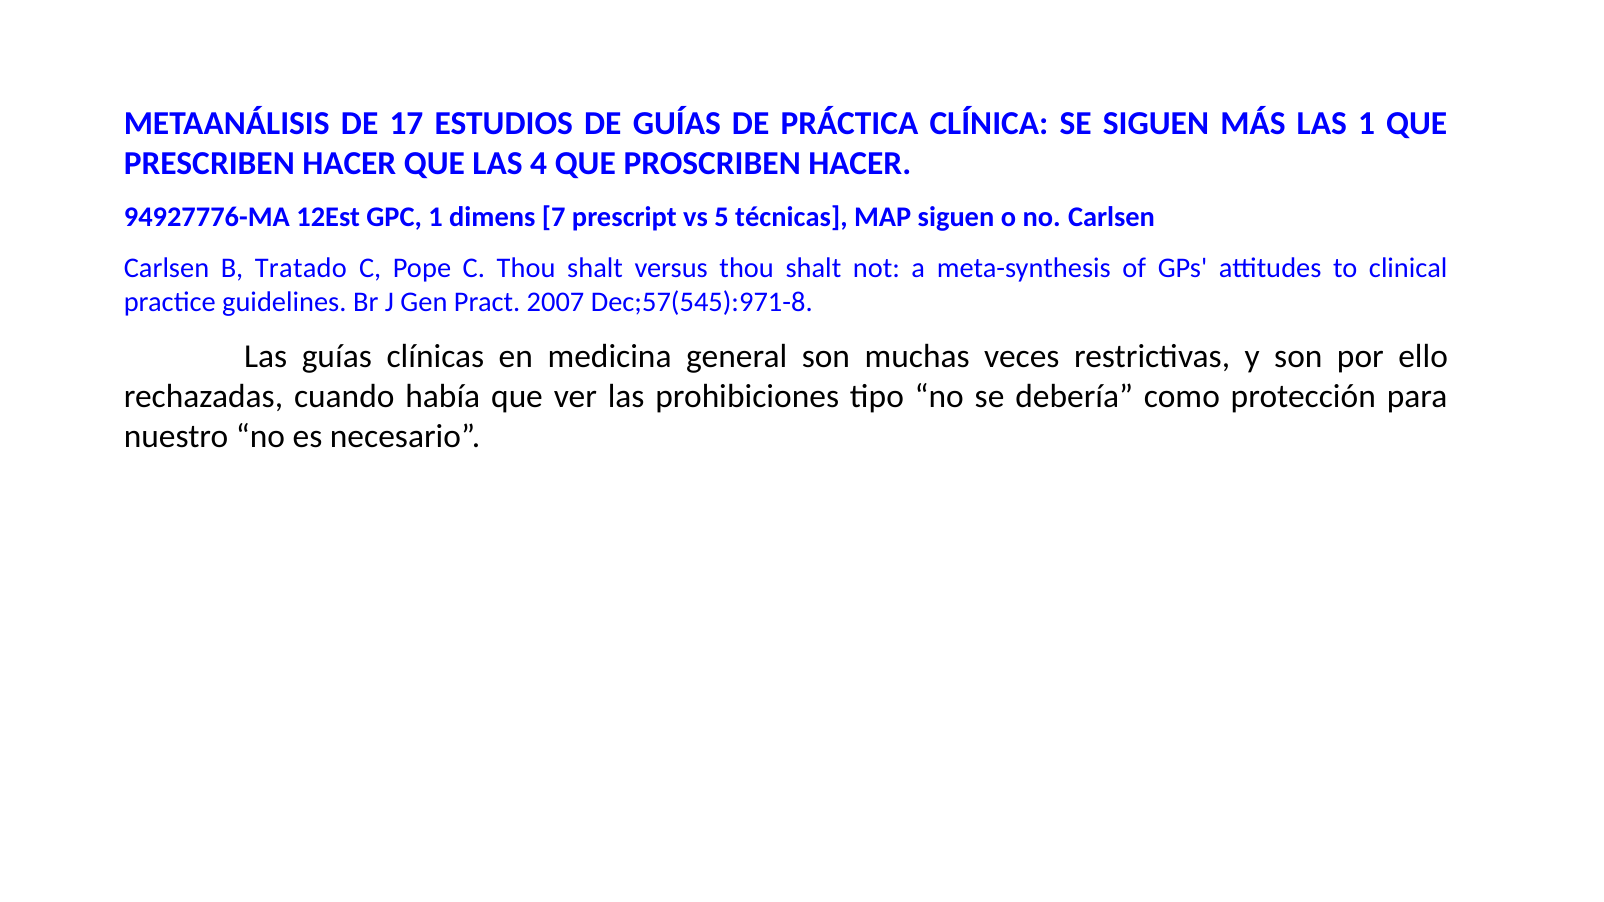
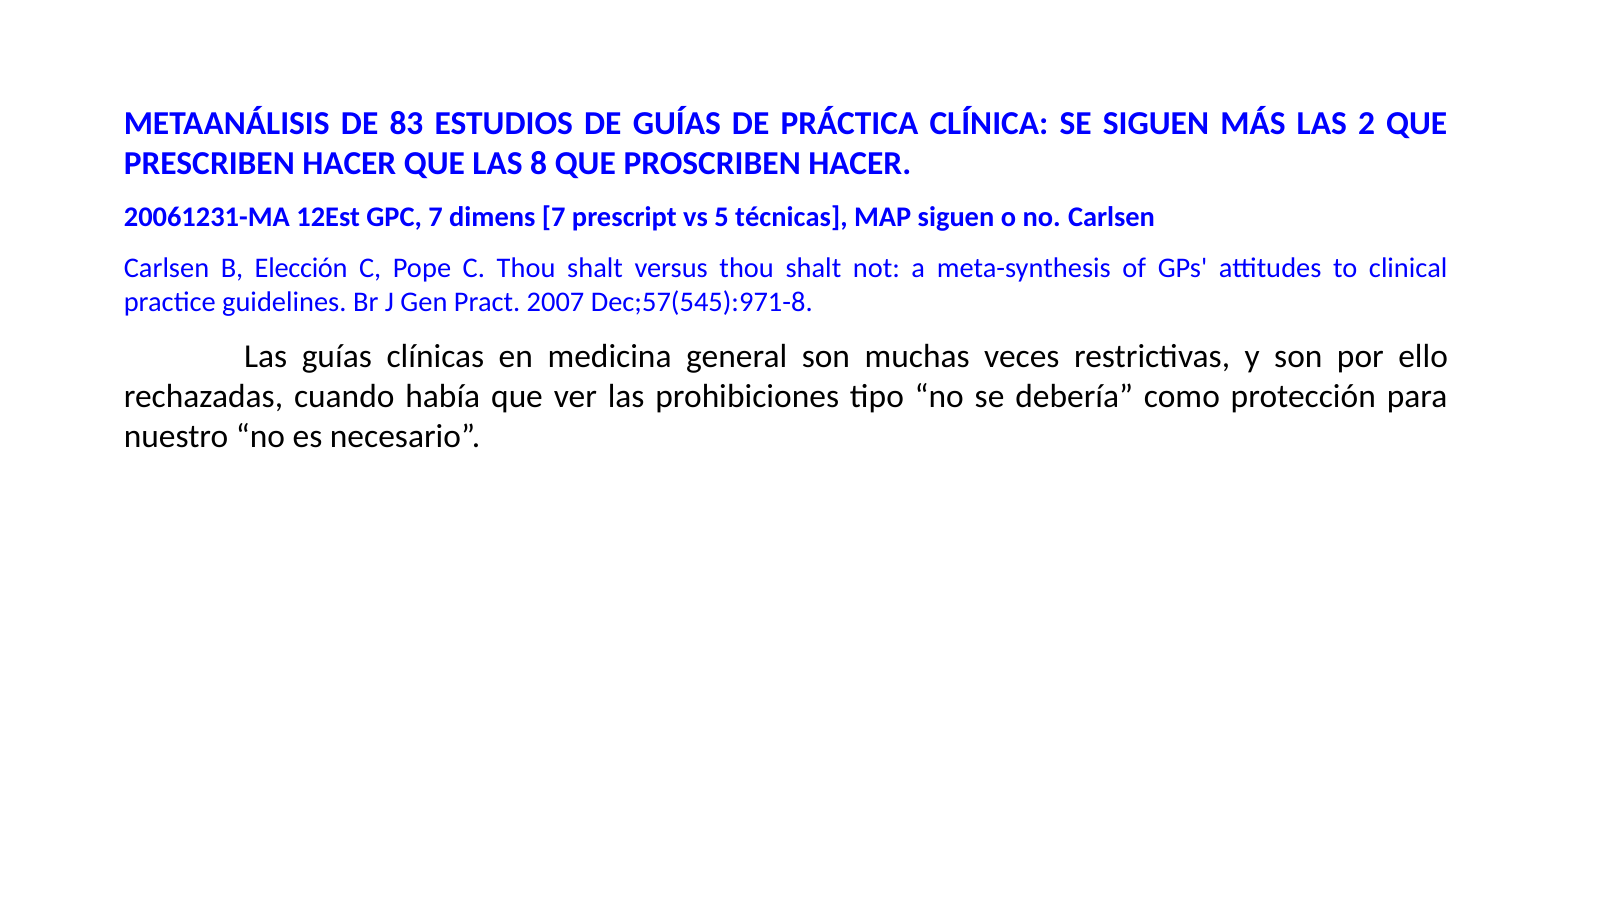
17: 17 -> 83 (406, 123)
LAS 1: 1 -> 2 (1367, 123)
4: 4 -> 8 (539, 163)
94927776-MA: 94927776-MA -> 20061231-MA (207, 217)
GPC 1: 1 -> 7 (436, 217)
Tratado: Tratado -> Elección (301, 268)
